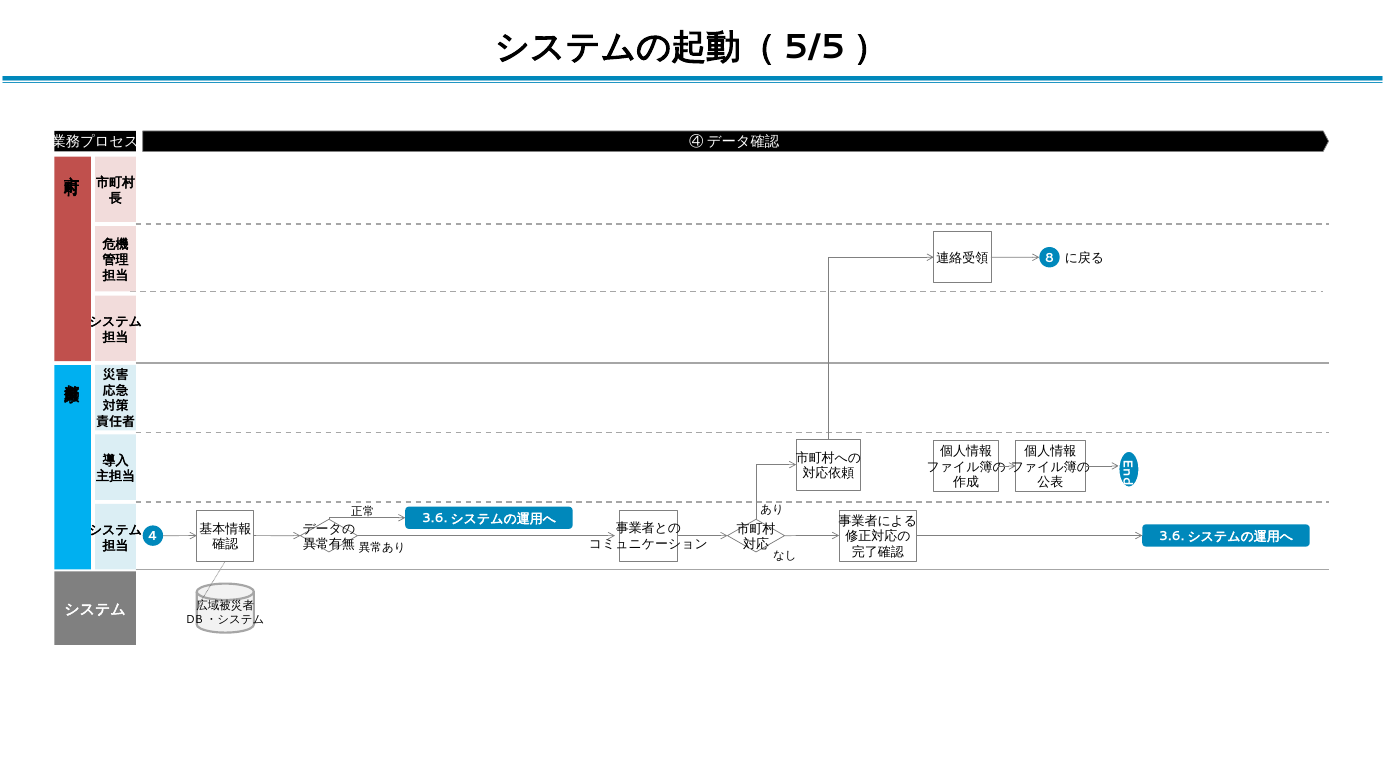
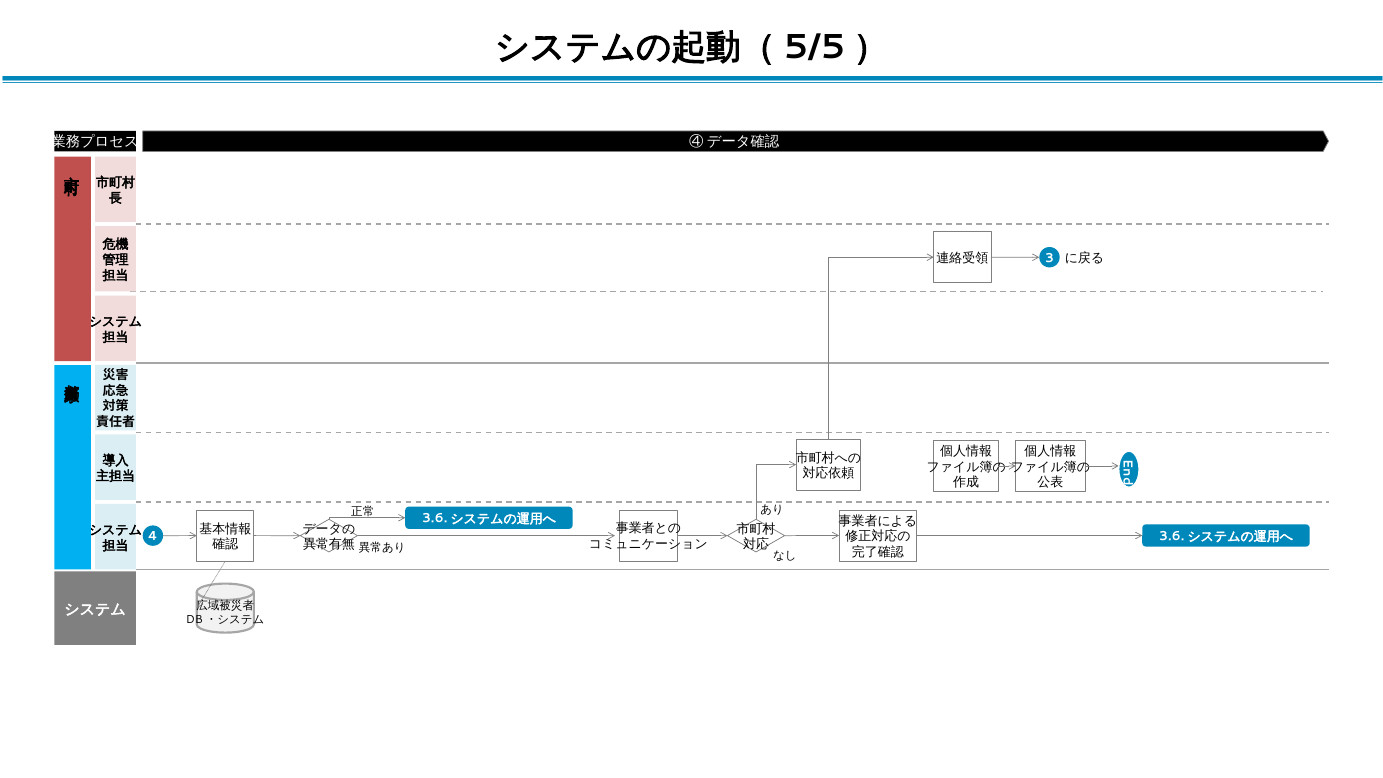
8: 8 -> 3 (1049, 258)
